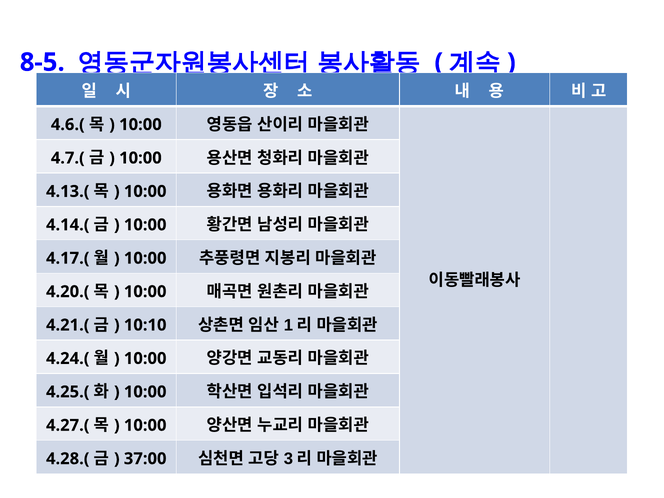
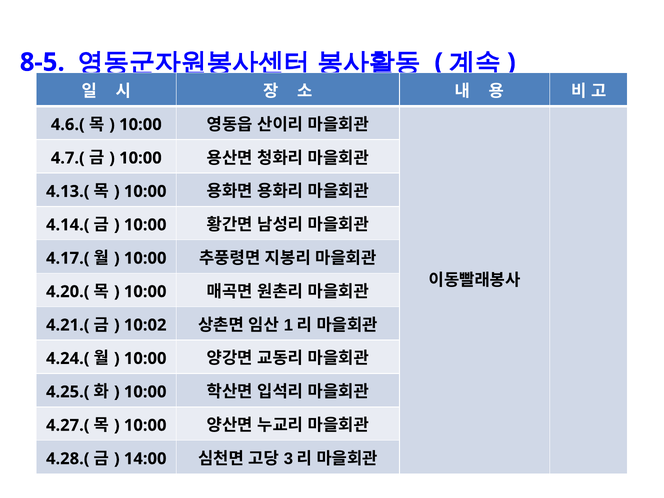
10:10: 10:10 -> 10:02 (145, 325)
37:00: 37:00 -> 14:00 (145, 459)
